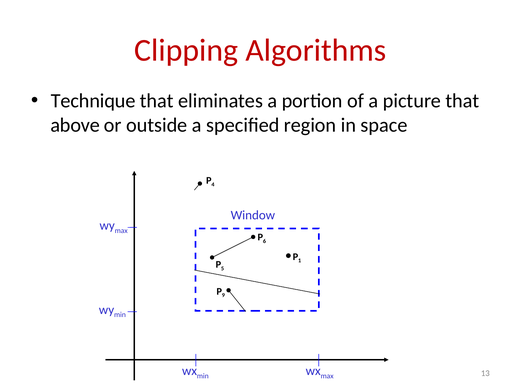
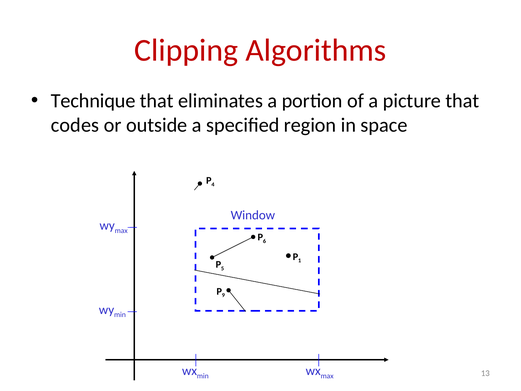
above: above -> codes (75, 125)
